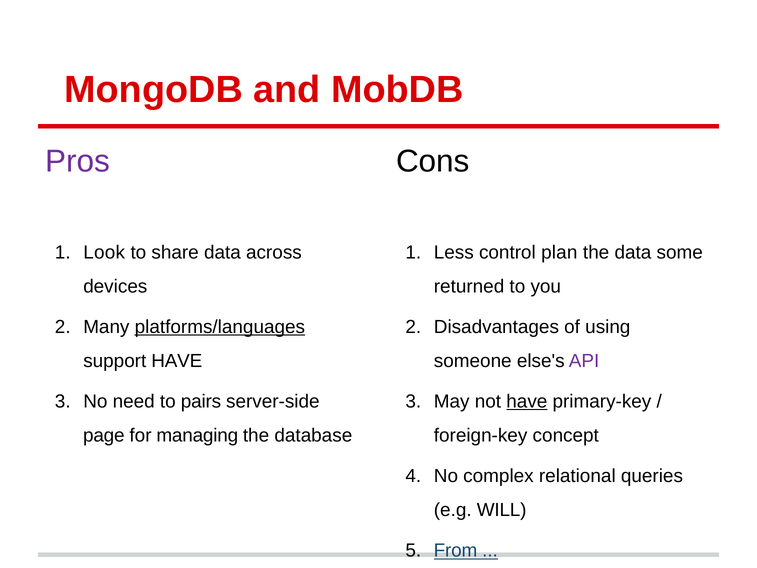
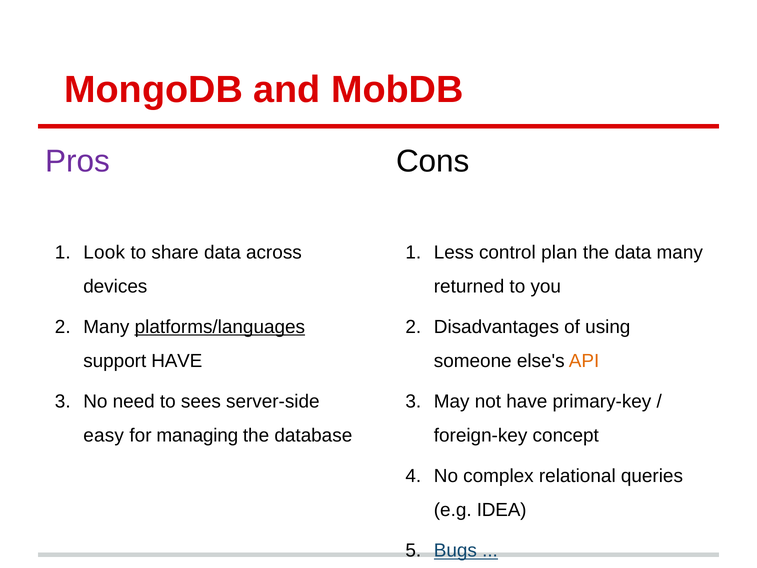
data some: some -> many (680, 252)
API colour: purple -> orange (584, 361)
pairs: pairs -> sees (201, 401)
have underline: present -> none (527, 401)
page: page -> easy (104, 435)
WILL: WILL -> IDEA (502, 510)
From: From -> Bugs (455, 550)
